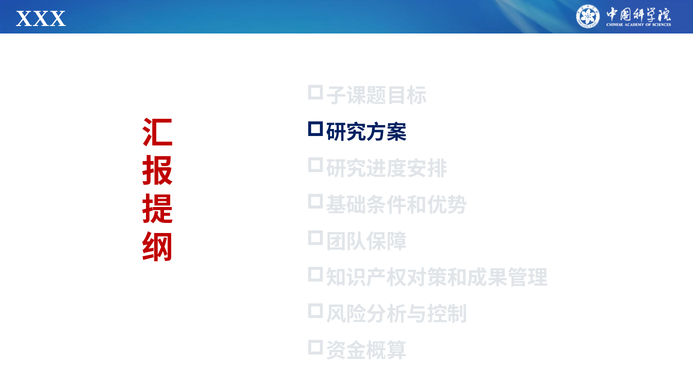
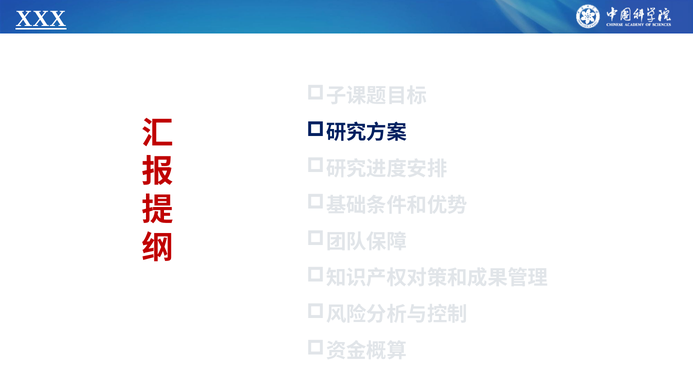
XXX underline: none -> present (41, 19)
